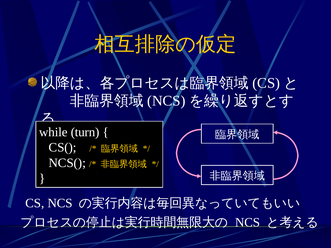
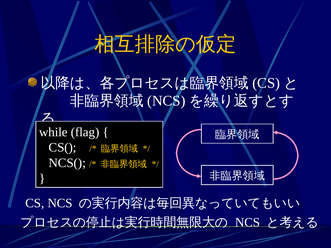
turn: turn -> flag (85, 132)
